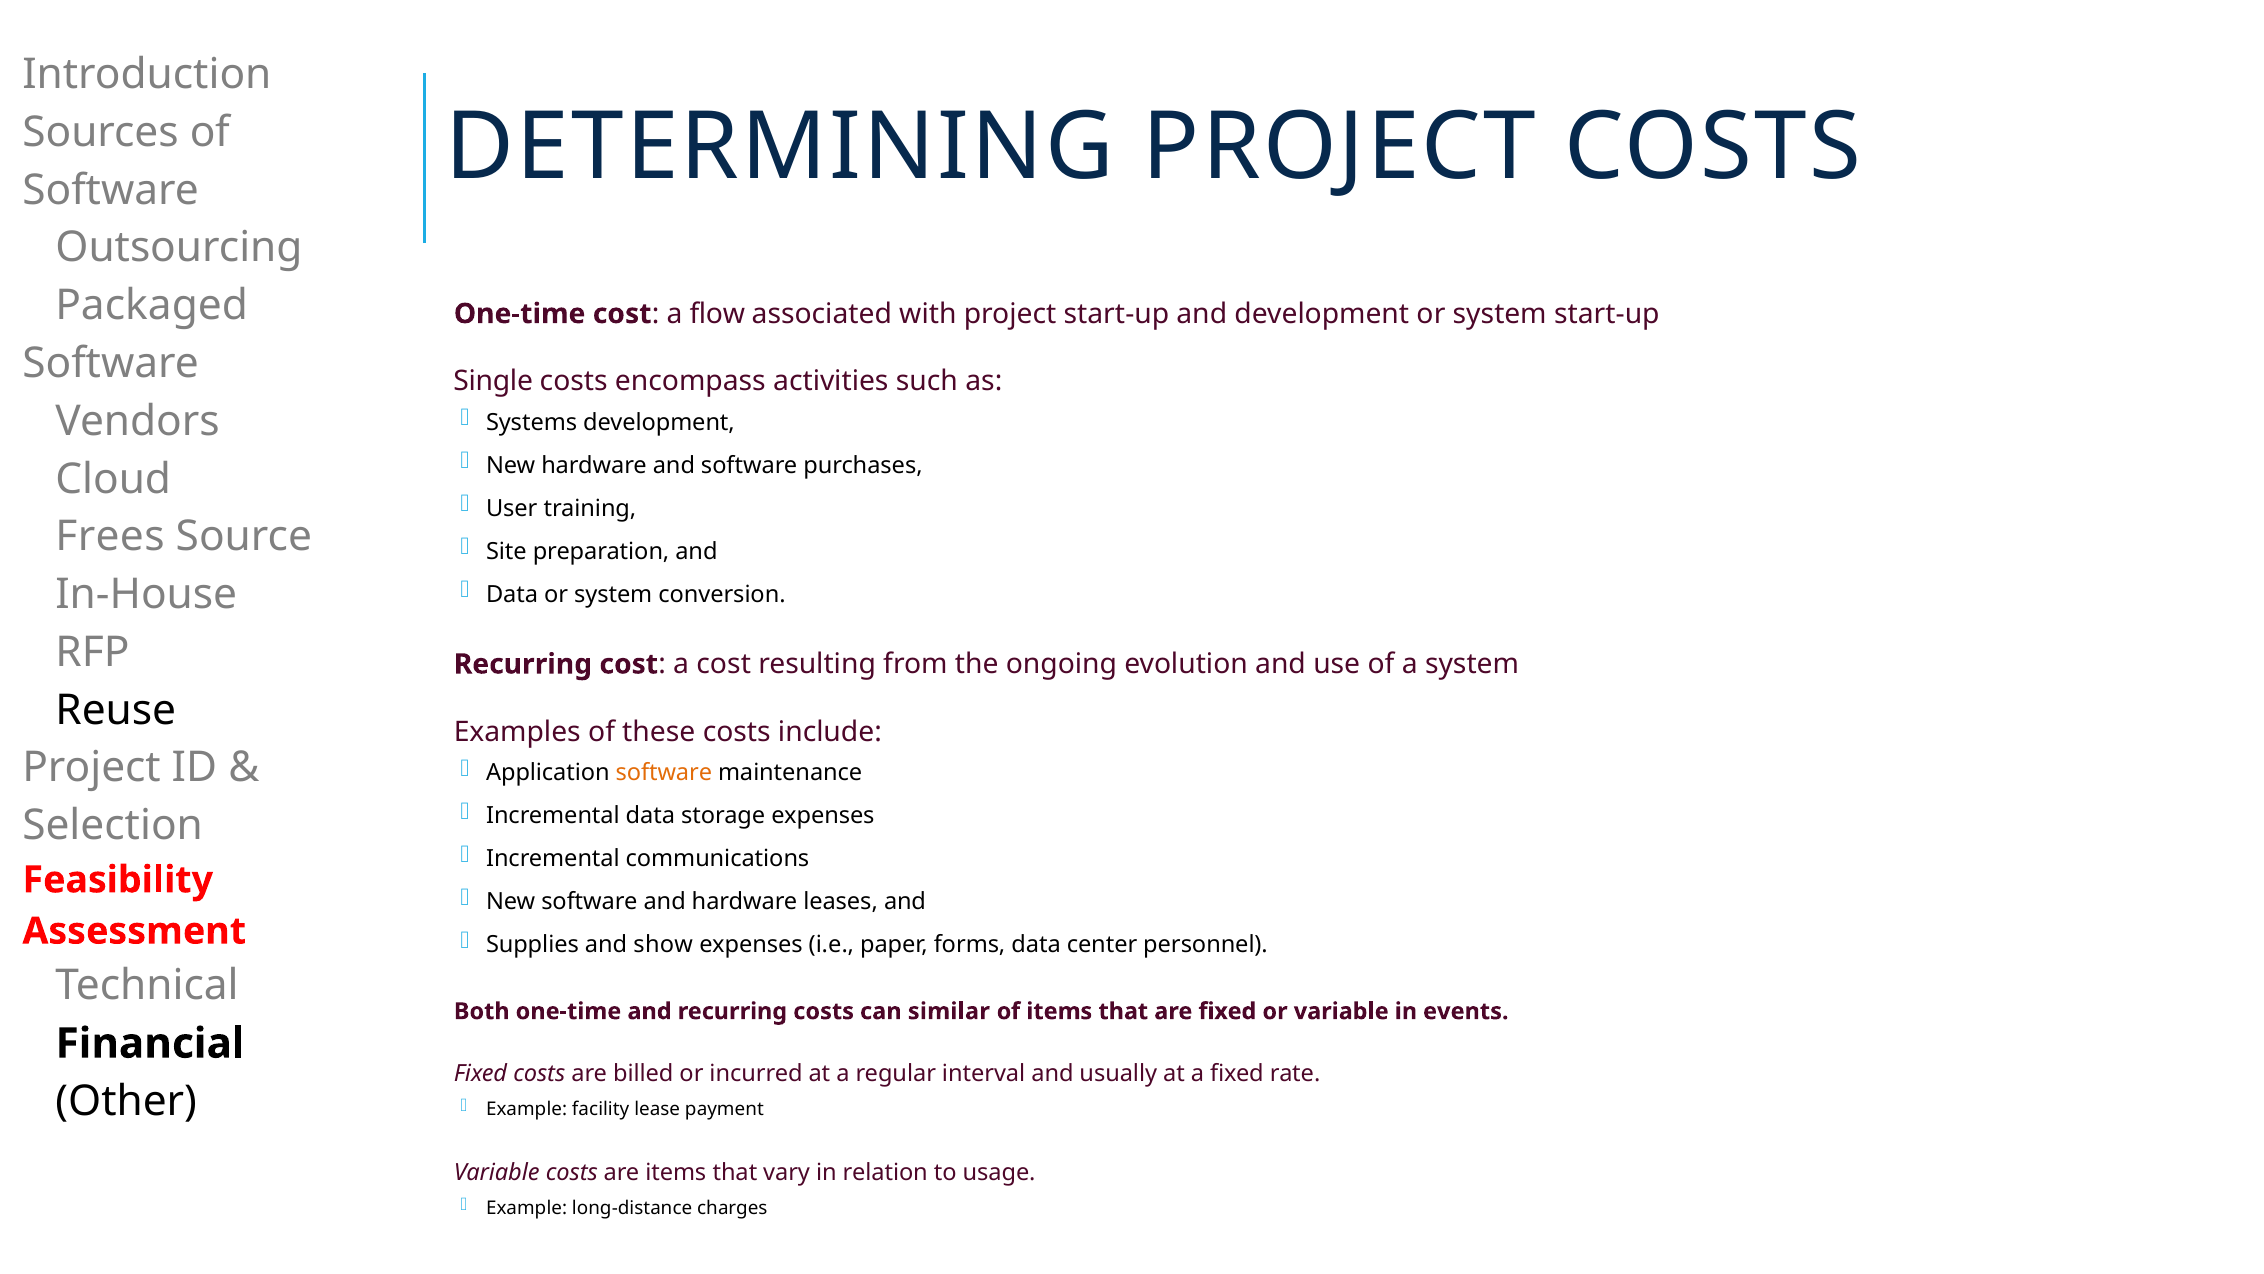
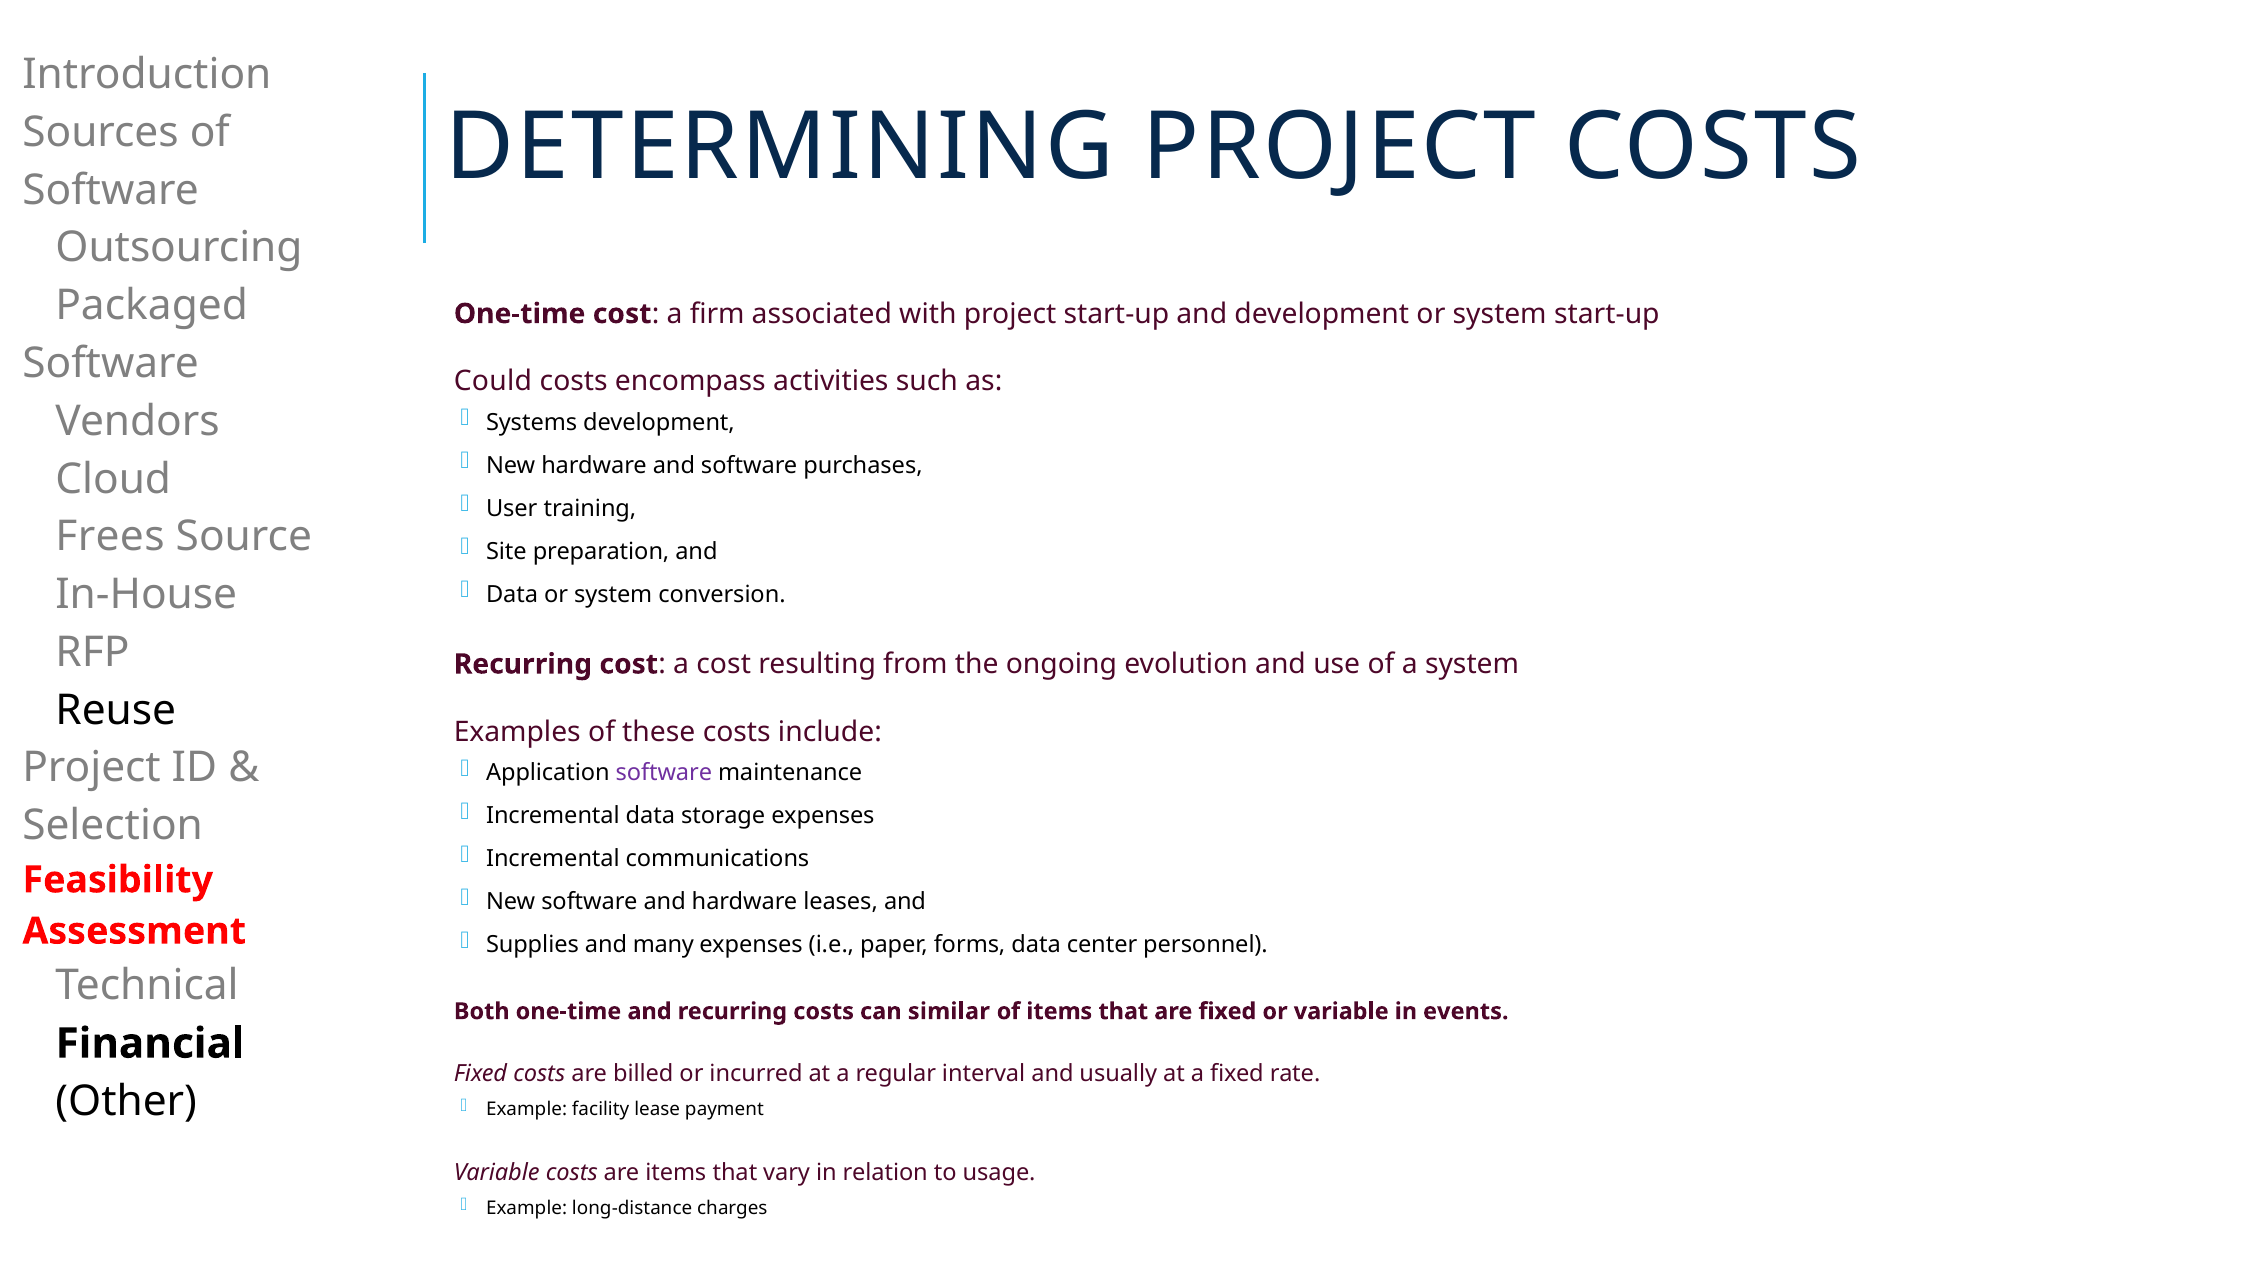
flow: flow -> firm (717, 314)
Single: Single -> Could (493, 381)
software colour: orange -> purple (664, 773)
show: show -> many (663, 944)
